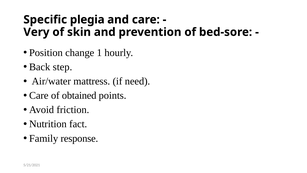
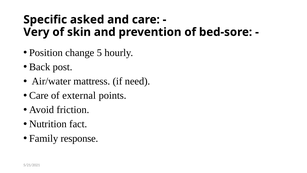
plegia: plegia -> asked (87, 20)
1: 1 -> 5 (99, 53)
step: step -> post (63, 67)
obtained: obtained -> external (79, 95)
